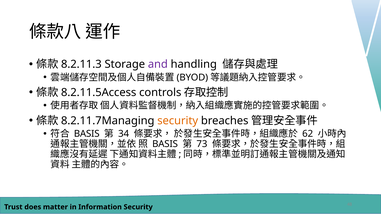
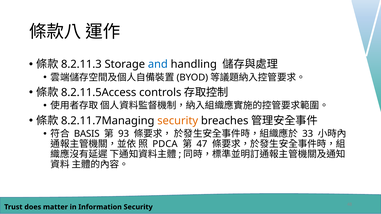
and colour: purple -> blue (158, 64)
34: 34 -> 93 (124, 134)
62: 62 -> 33 (308, 134)
BASIS: BASIS -> PDCA (165, 144)
73: 73 -> 47 (202, 144)
